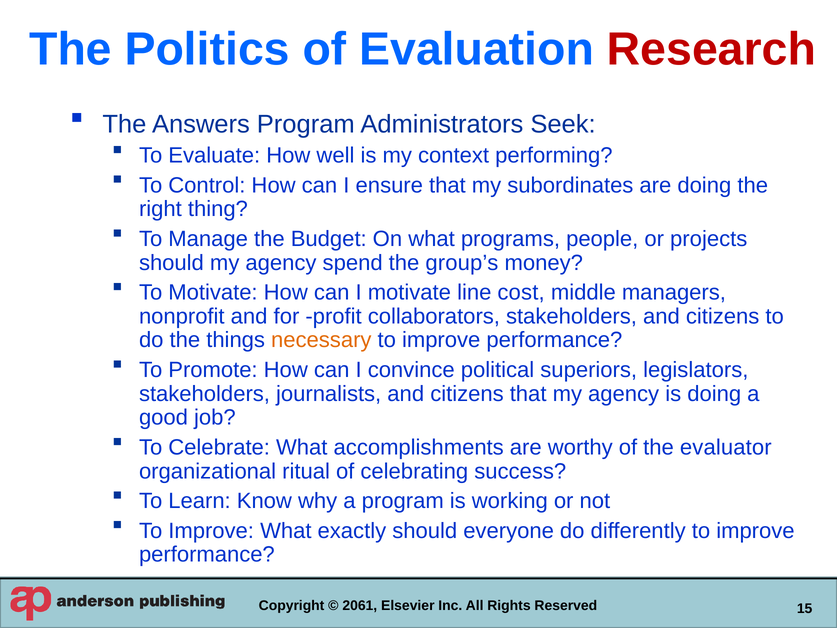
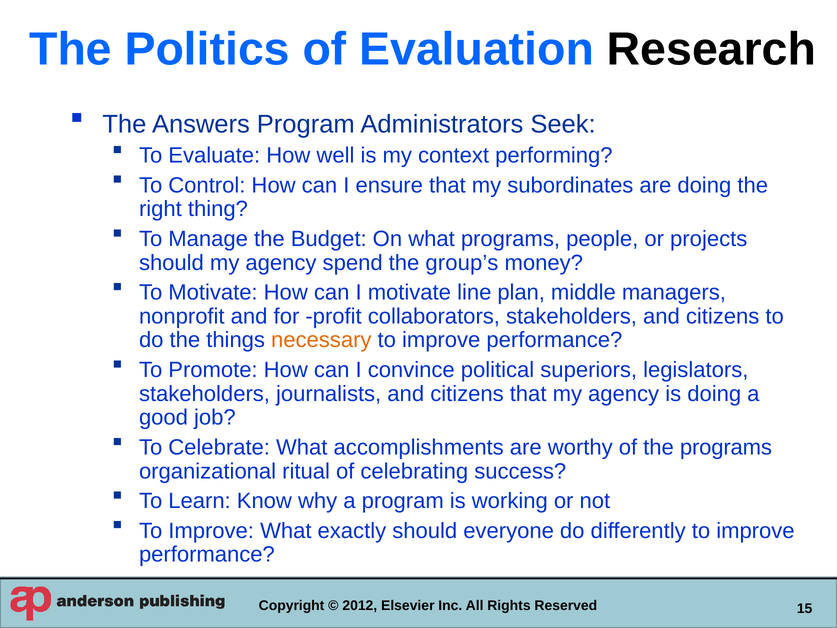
Research colour: red -> black (711, 49)
cost: cost -> plan (521, 292)
the evaluator: evaluator -> programs (726, 447)
2061: 2061 -> 2012 (360, 605)
